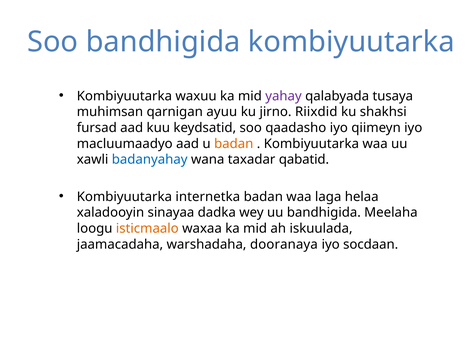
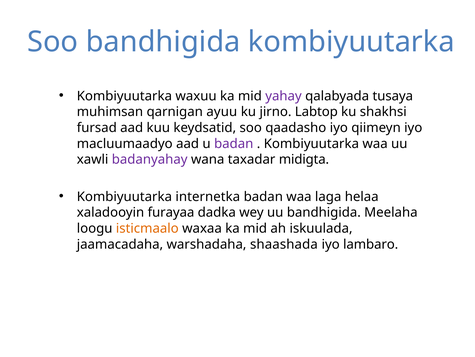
Riixdid: Riixdid -> Labtop (316, 112)
badan colour: orange -> purple (234, 143)
badanyahay colour: blue -> purple (150, 159)
qabatid: qabatid -> midigta (304, 159)
sinayaa: sinayaa -> furayaa (171, 212)
dooranaya: dooranaya -> shaashada (284, 244)
socdaan: socdaan -> lambaro (371, 244)
